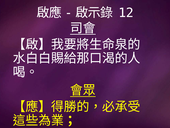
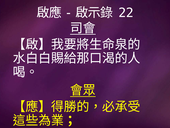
12: 12 -> 22 (126, 13)
